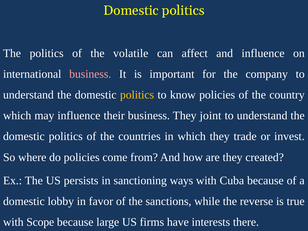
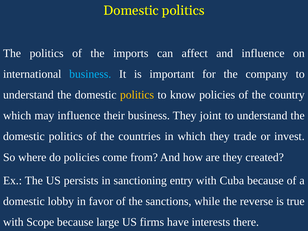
volatile: volatile -> imports (131, 53)
business colour: pink -> light blue (90, 74)
ways: ways -> entry (181, 180)
